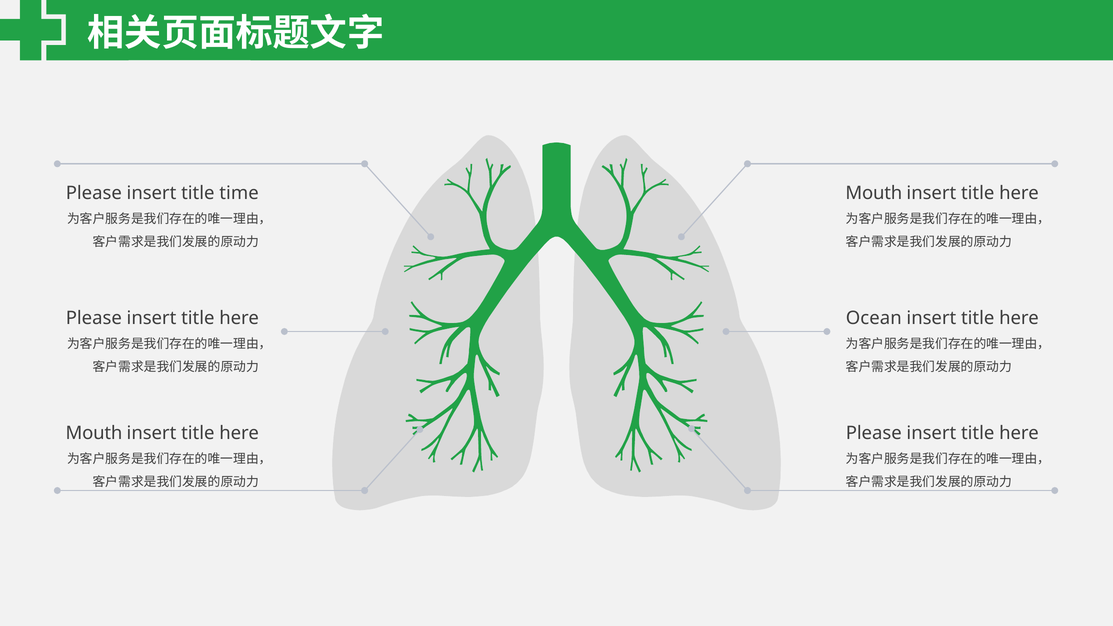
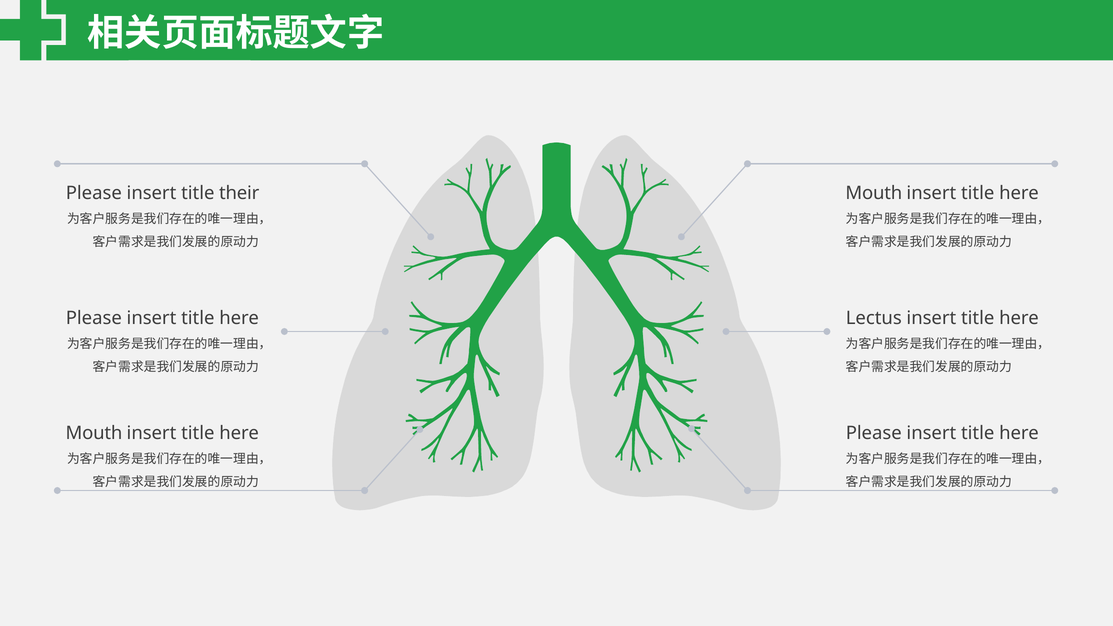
time: time -> their (239, 193)
Ocean: Ocean -> Lectus (874, 318)
